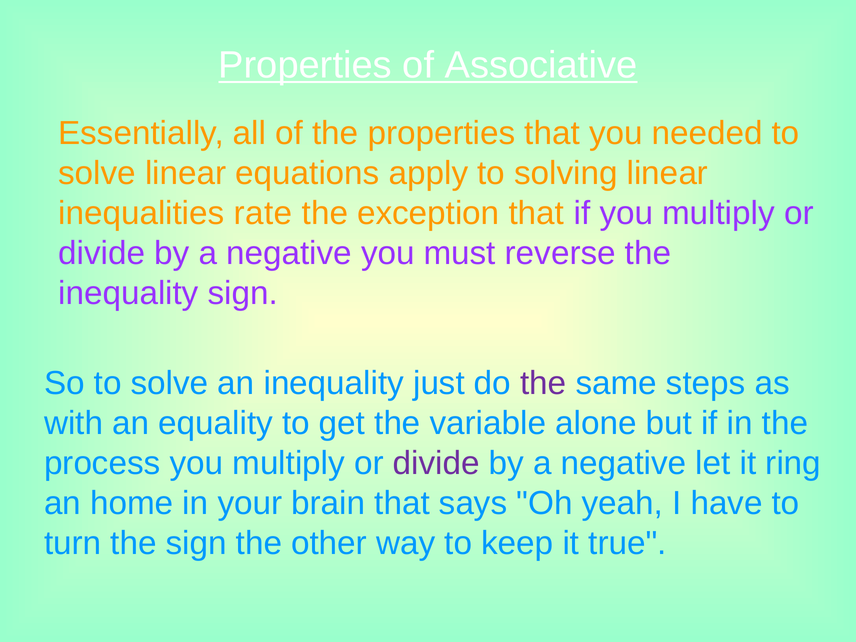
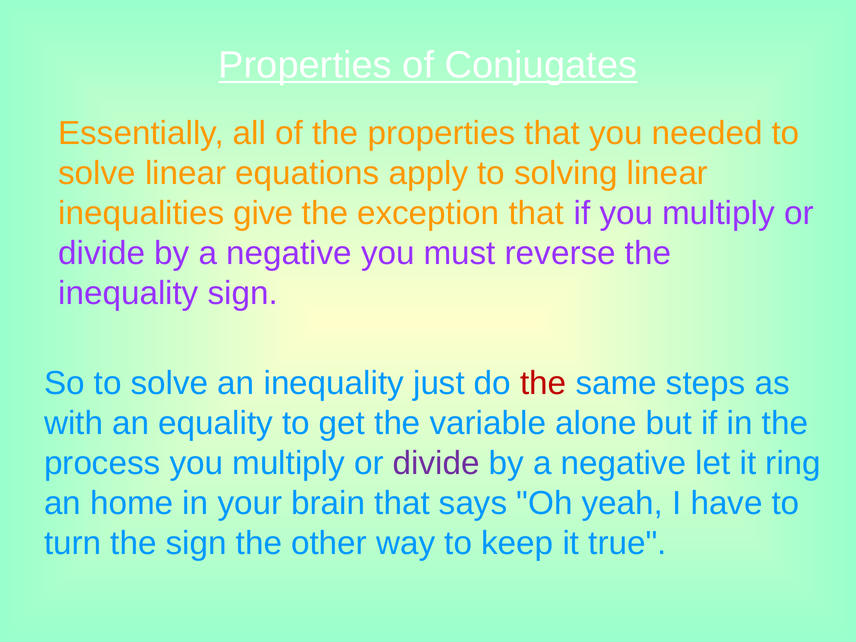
Associative: Associative -> Conjugates (541, 65)
rate: rate -> give (263, 213)
the colour: purple -> red (543, 383)
